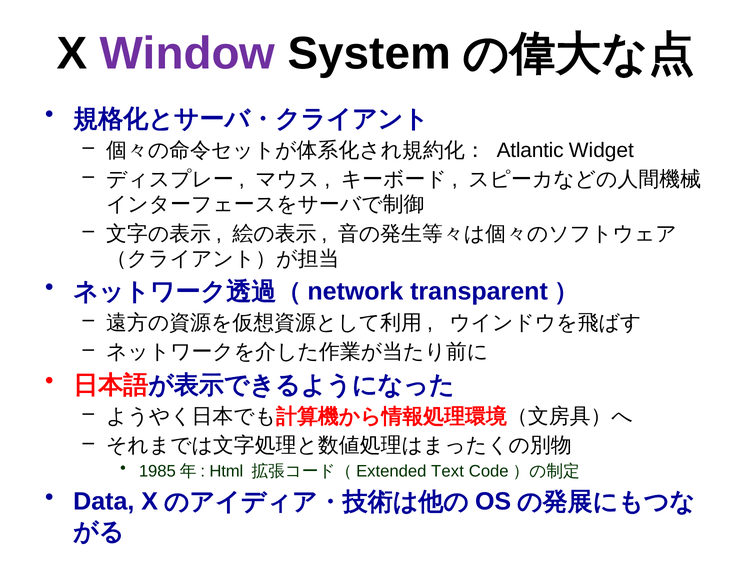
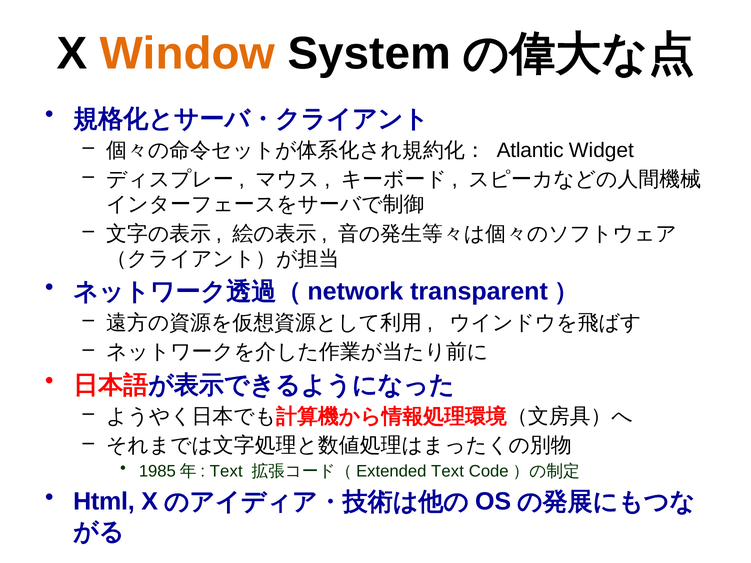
Window colour: purple -> orange (187, 54)
Html: Html -> Text (226, 471)
Data: Data -> Html (104, 502)
